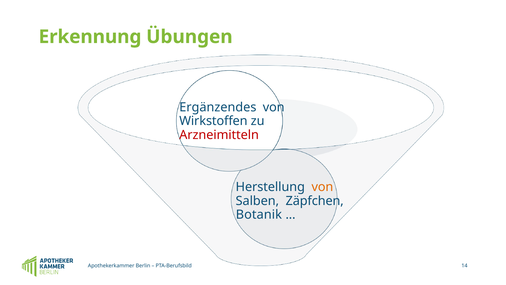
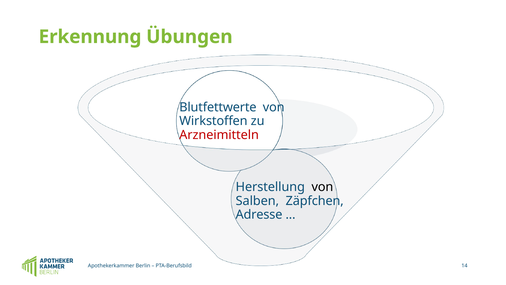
Ergänzendes: Ergänzendes -> Blutfettwerte (218, 107)
von colour: orange -> black (322, 187)
Botanik: Botanik -> Adresse (259, 214)
